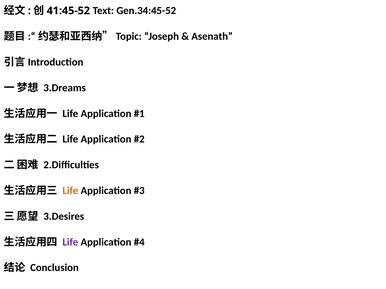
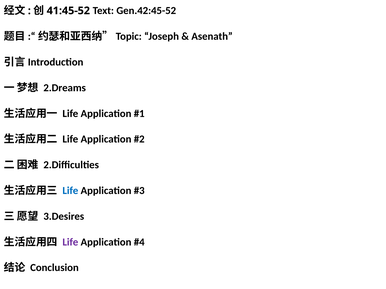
Gen.34:45-52: Gen.34:45-52 -> Gen.42:45-52 (146, 11)
3.Dreams: 3.Dreams -> 2.Dreams (65, 88)
Life colour: orange -> blue (70, 191)
